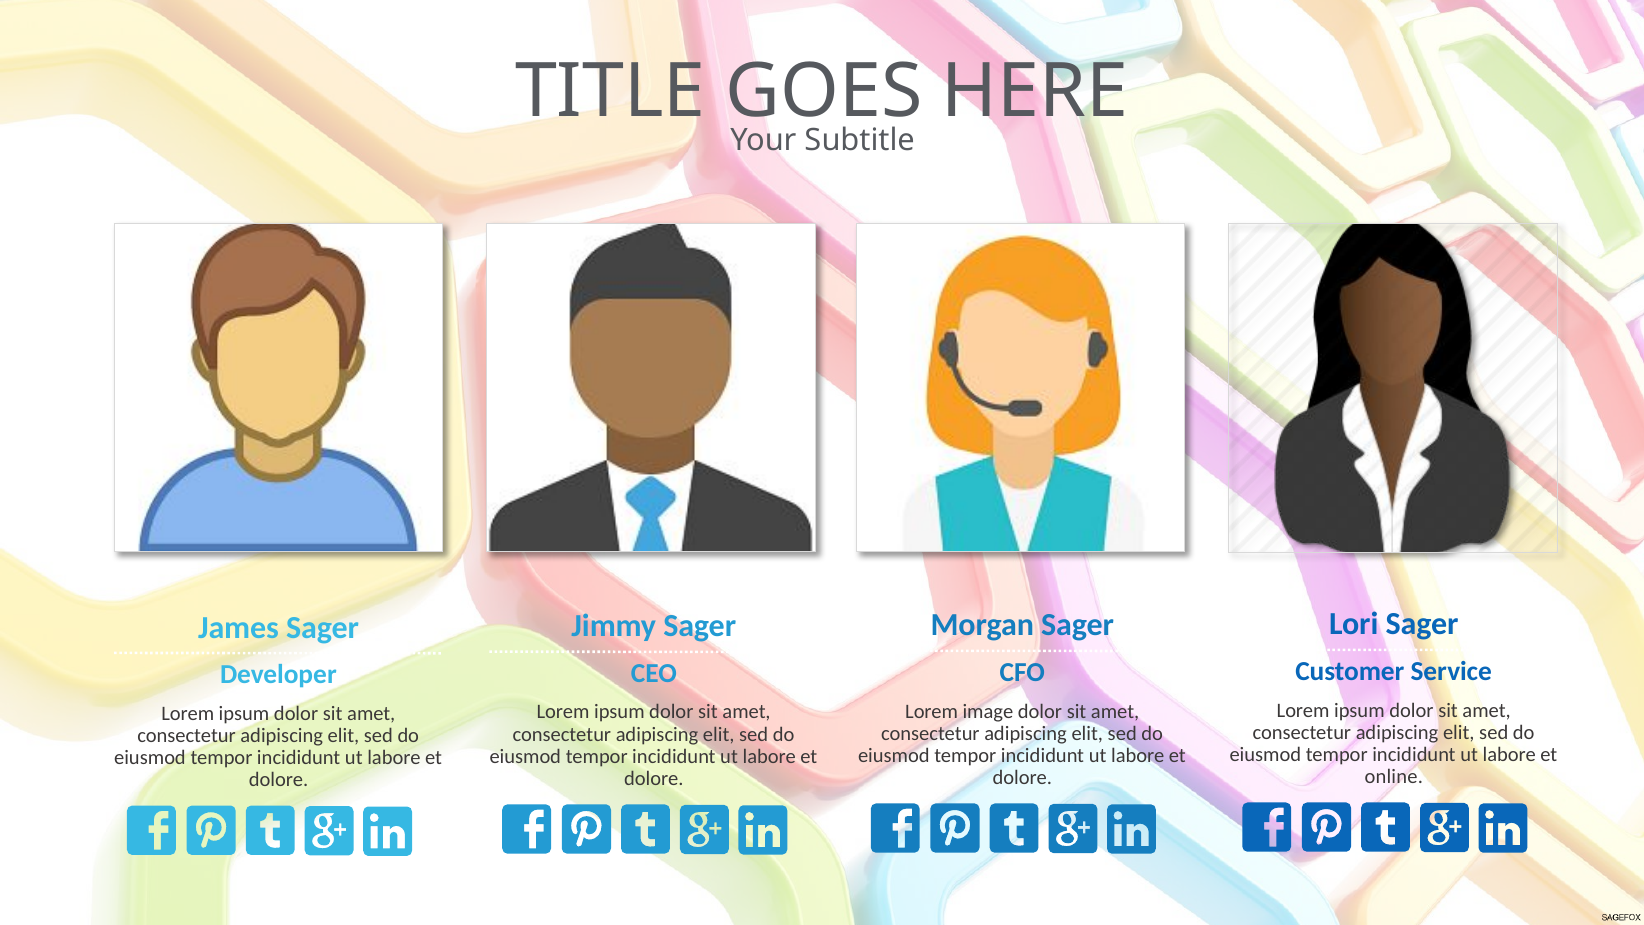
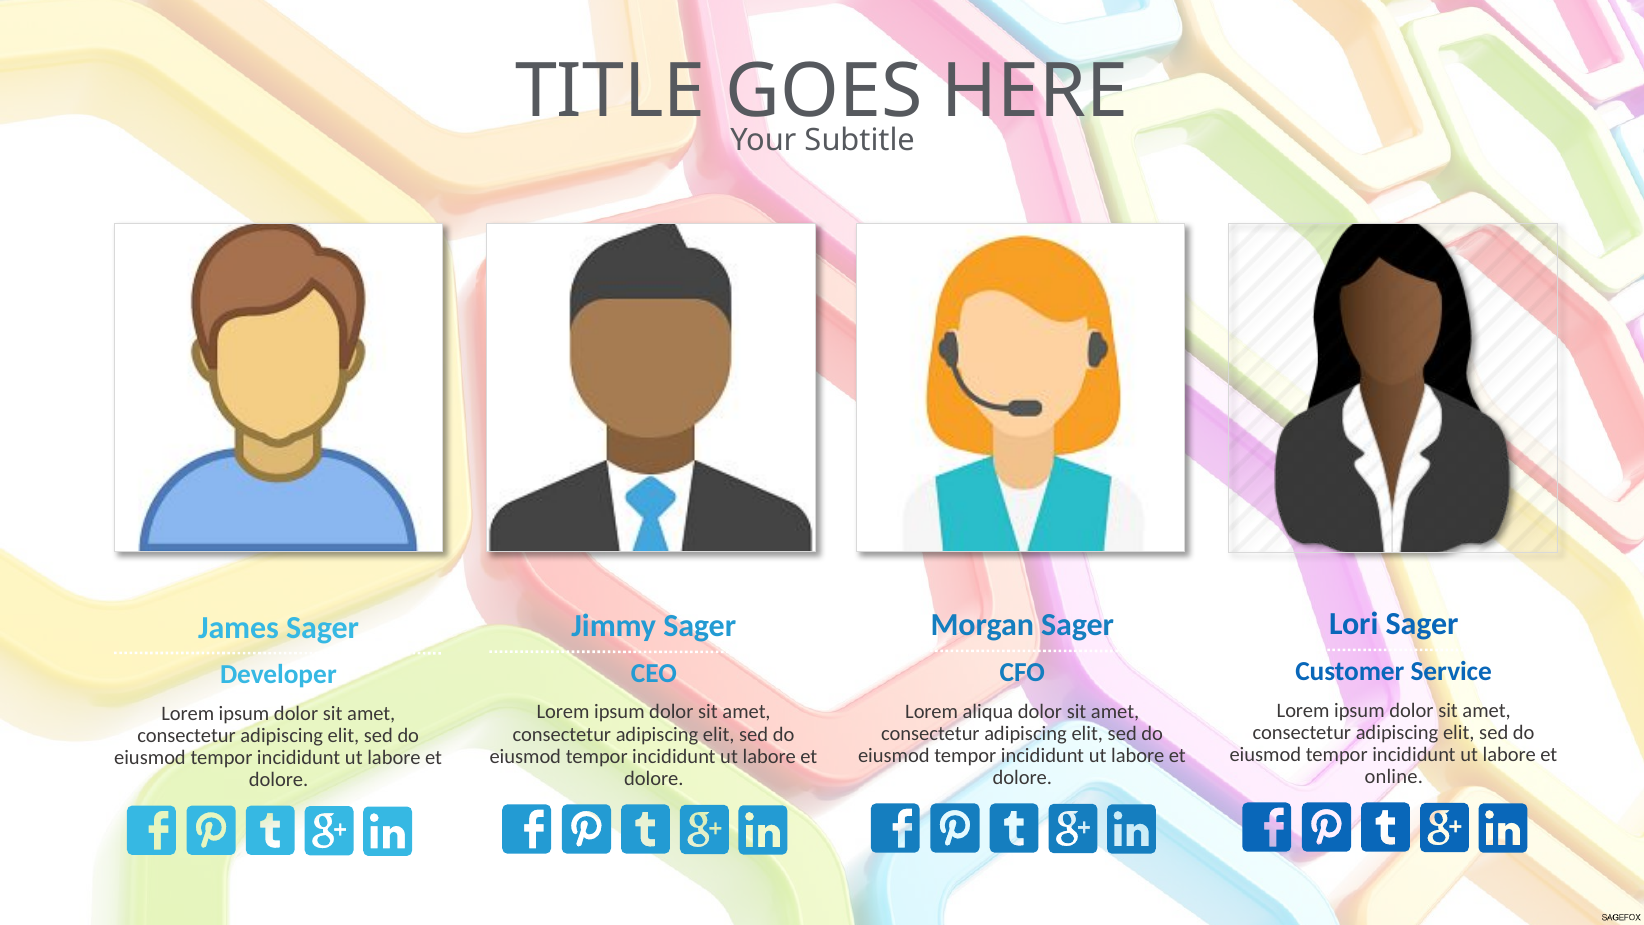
image: image -> aliqua (988, 711)
